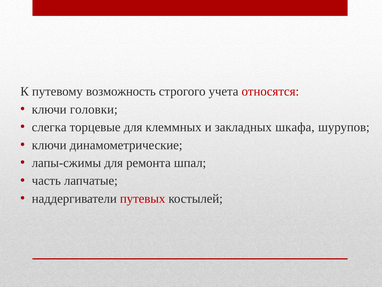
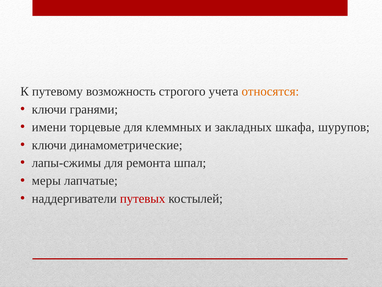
относятся colour: red -> orange (270, 91)
головки: головки -> гранями (94, 109)
слегка: слегка -> имени (49, 127)
часть: часть -> меры (46, 180)
